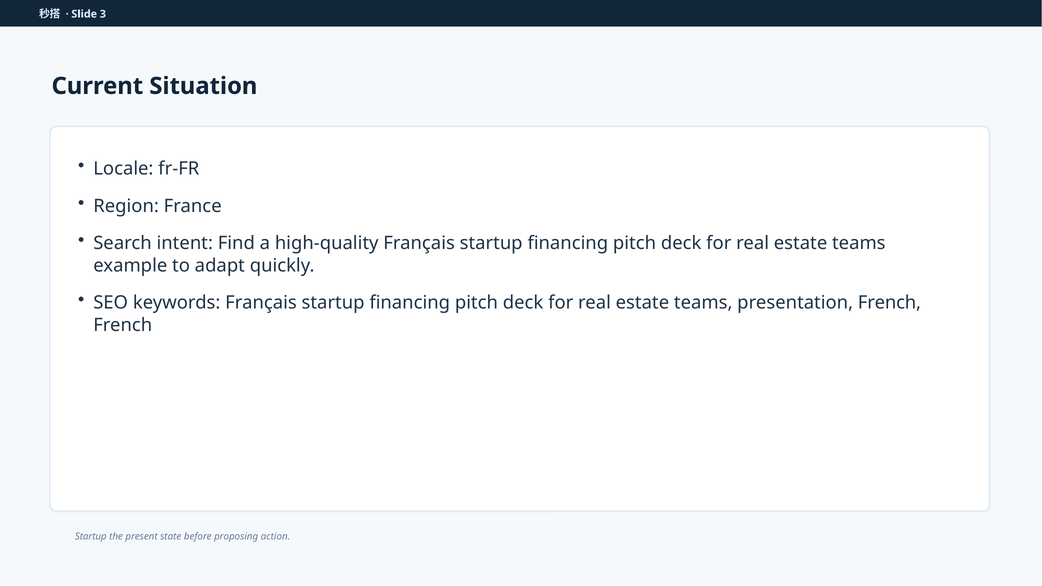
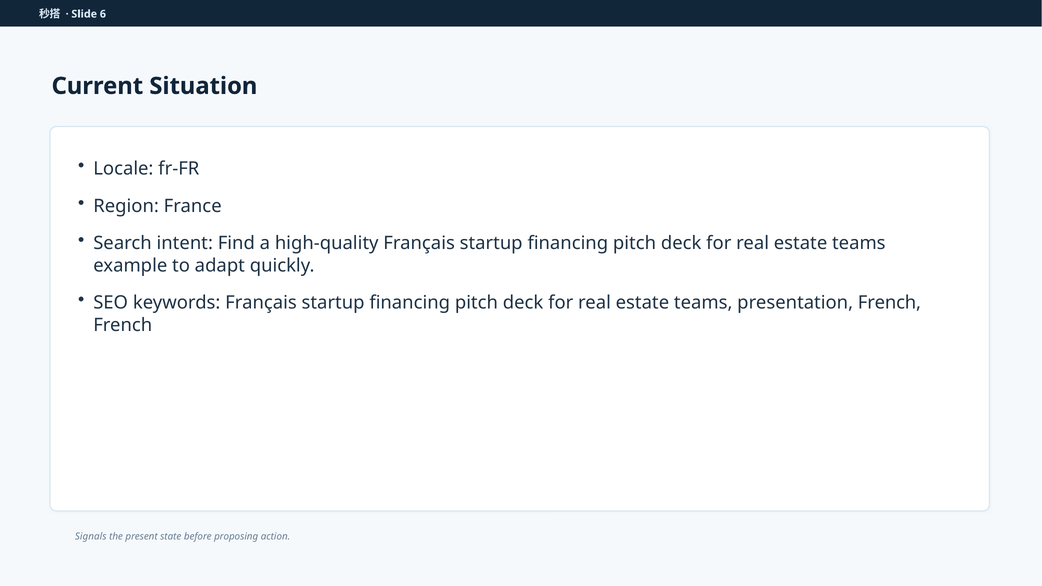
3: 3 -> 6 (103, 14)
Startup: Startup -> Signals (91, 537)
